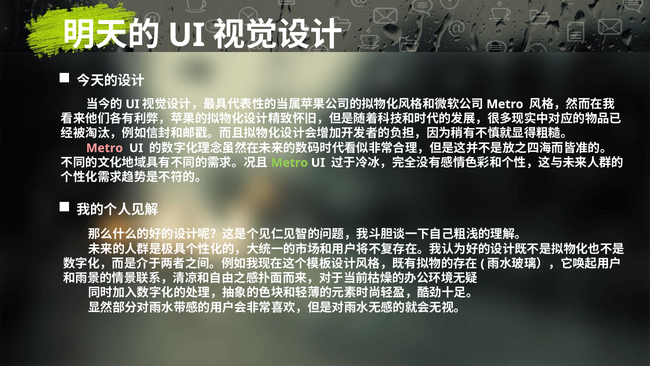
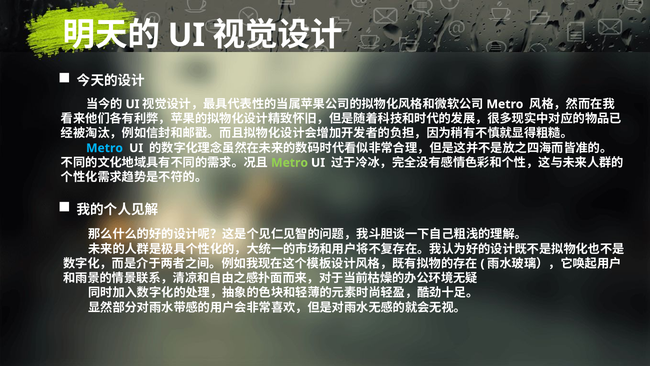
Metro colour: pink -> light blue (104, 148)
